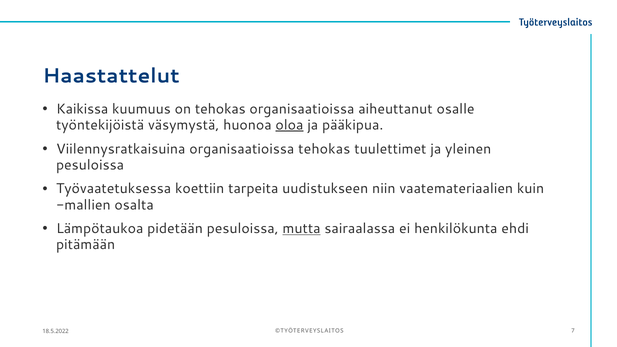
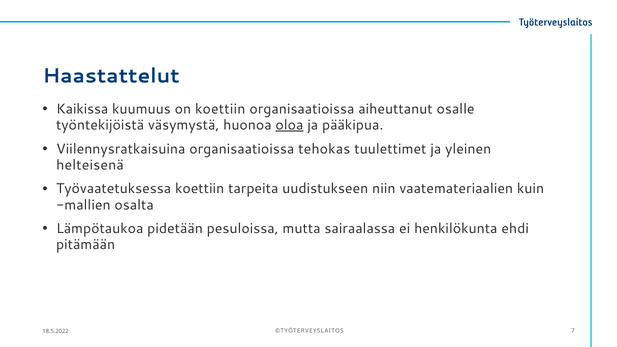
on tehokas: tehokas -> koettiin (220, 109)
pesuloissa: pesuloissa -> helteisenä (90, 165)
mutta underline: present -> none (302, 229)
